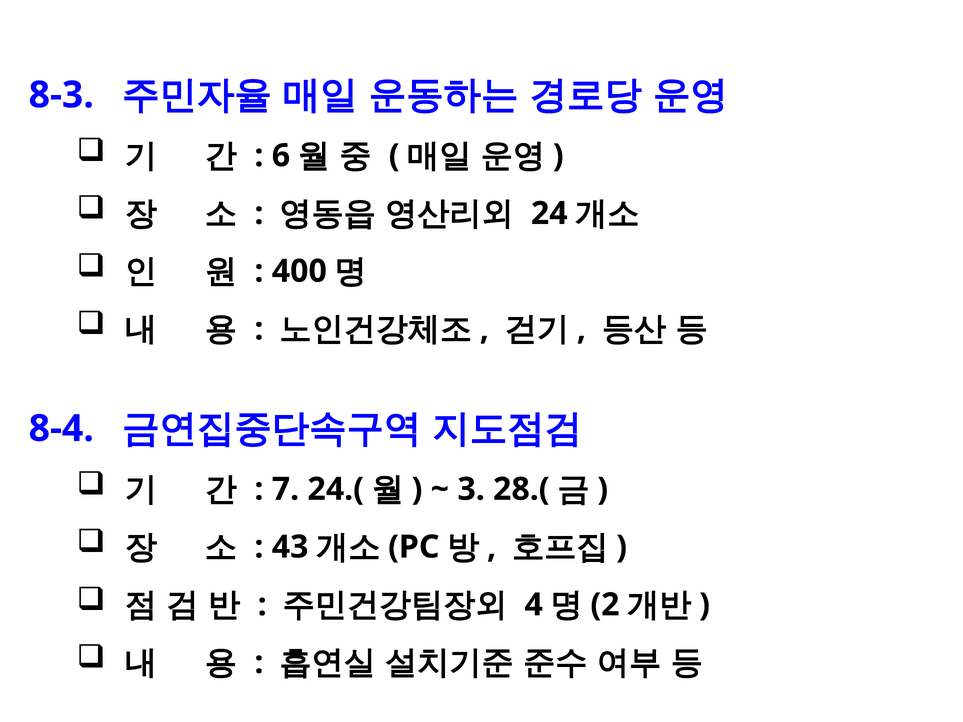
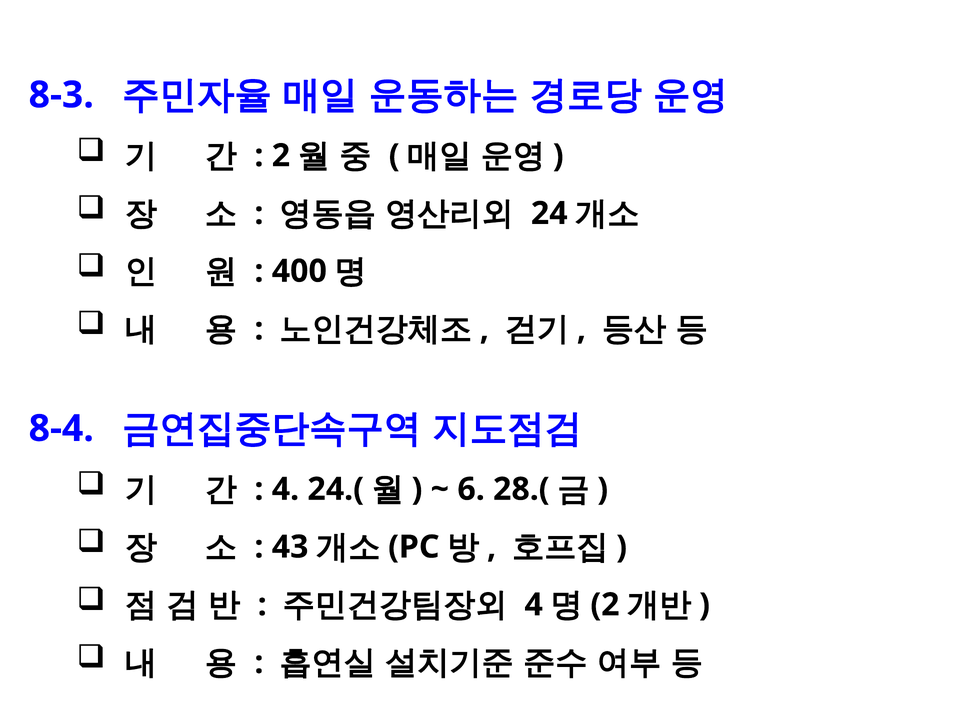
6: 6 -> 2 (281, 156)
7: 7 -> 4 (285, 489)
3: 3 -> 6 (471, 489)
